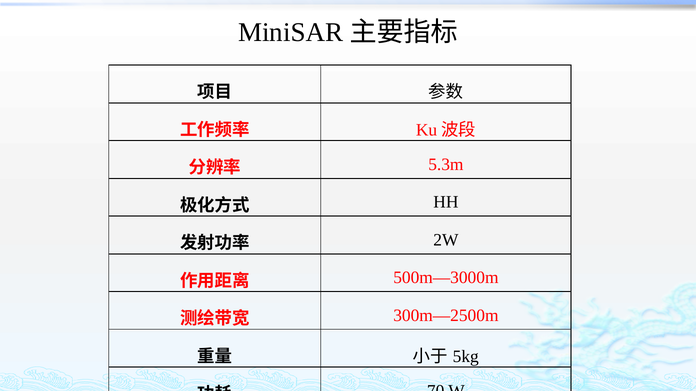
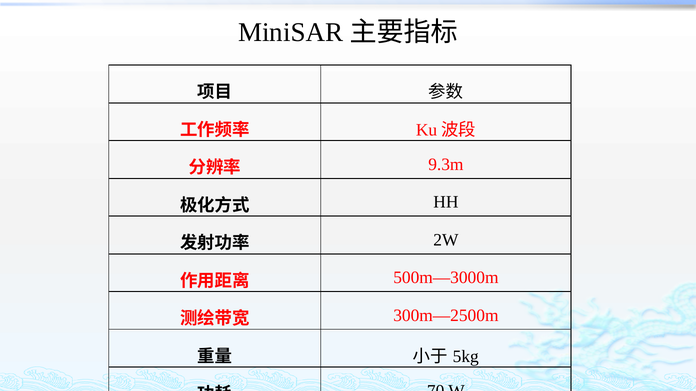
5.3m: 5.3m -> 9.3m (446, 165)
